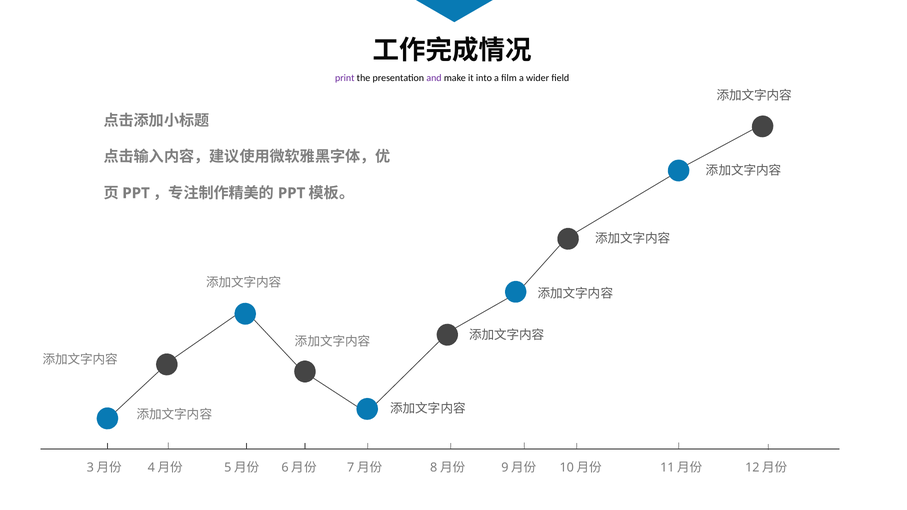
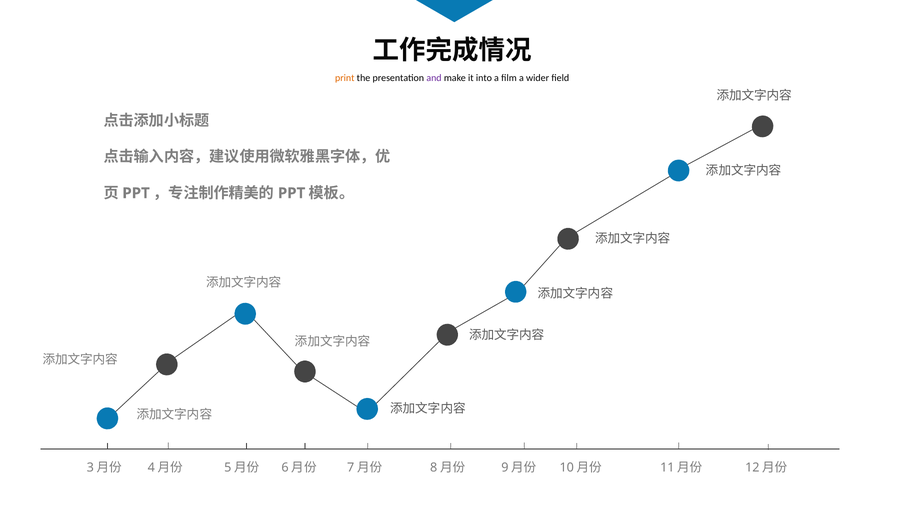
print colour: purple -> orange (345, 78)
